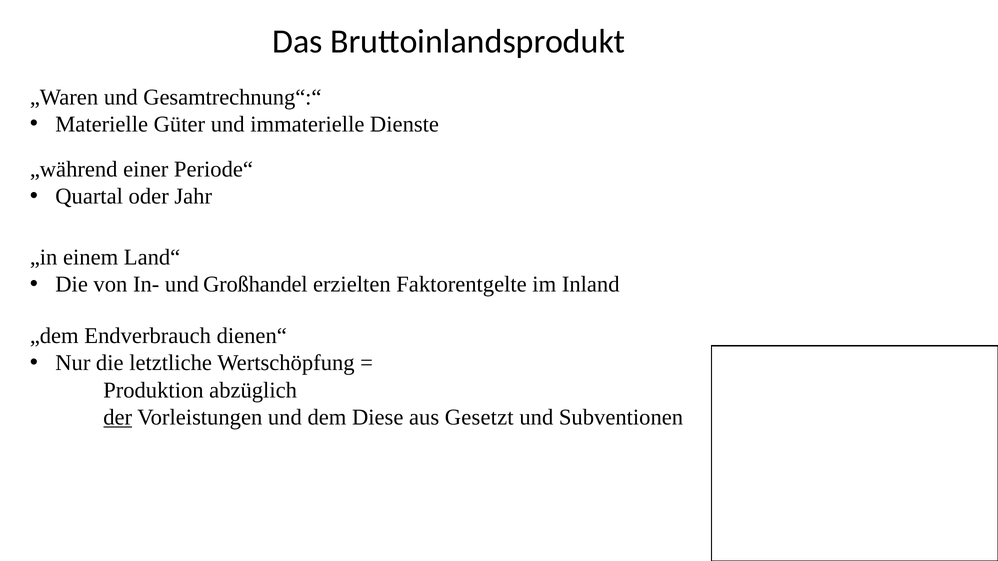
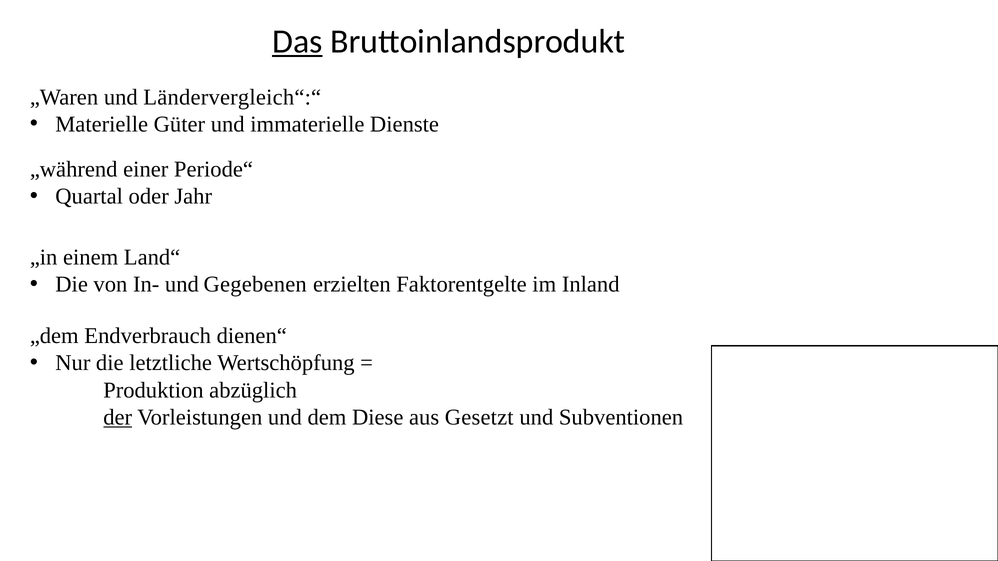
Das underline: none -> present (297, 41)
Gesamtrechnung“:“: Gesamtrechnung“:“ -> Ländervergleich“:“ (232, 97)
Großhandel: Großhandel -> Gegebenen (255, 285)
